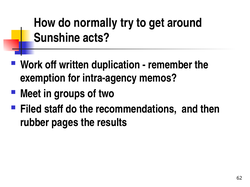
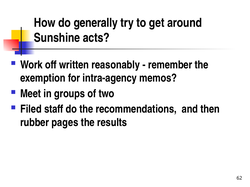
normally: normally -> generally (96, 23)
duplication: duplication -> reasonably (116, 65)
